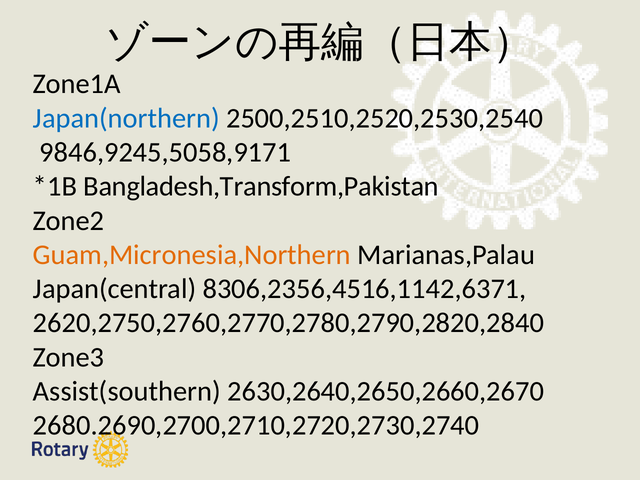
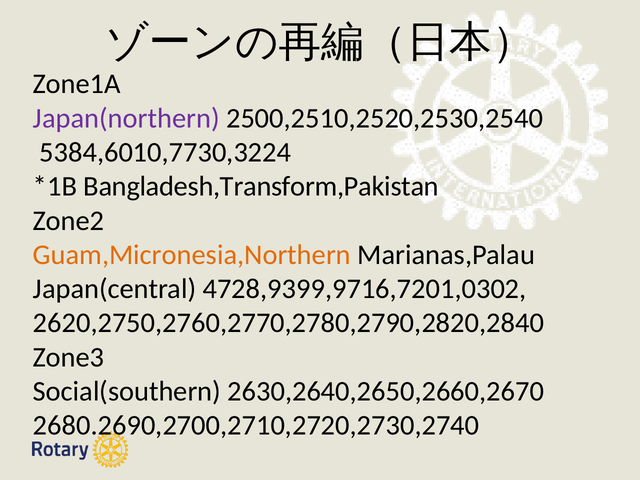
Japan(northern colour: blue -> purple (126, 118)
9846,9245,5058,9171: 9846,9245,5058,9171 -> 5384,6010,7730,3224 (165, 152)
8306,2356,4516,1142,6371: 8306,2356,4516,1142,6371 -> 4728,9399,9716,7201,0302 (365, 289)
Assist(southern: Assist(southern -> Social(southern (127, 391)
